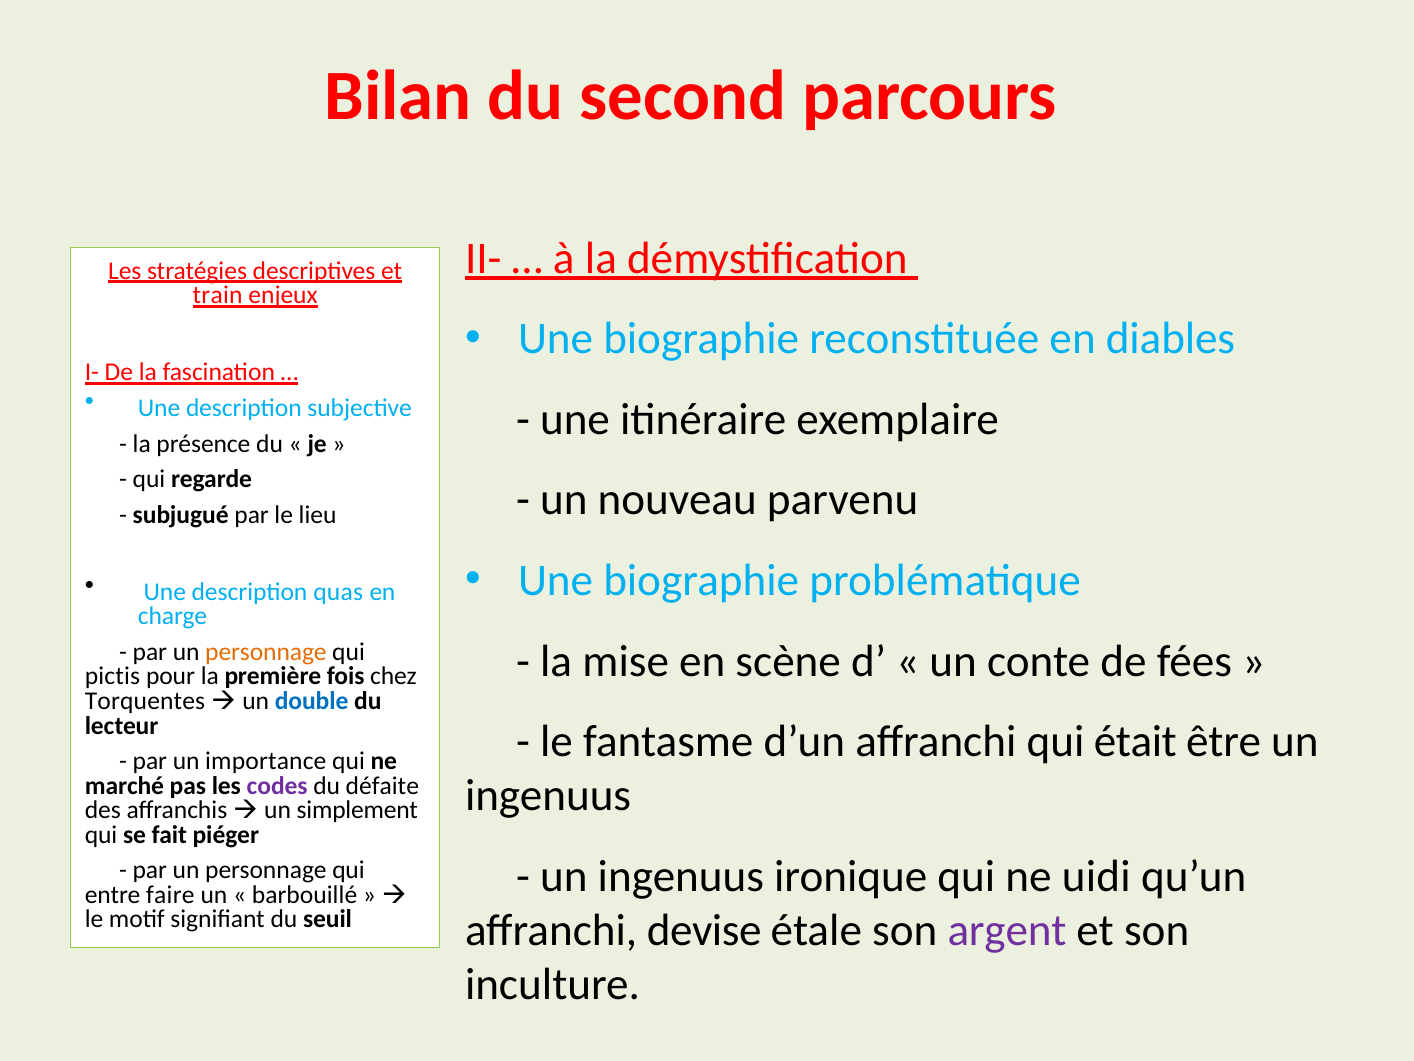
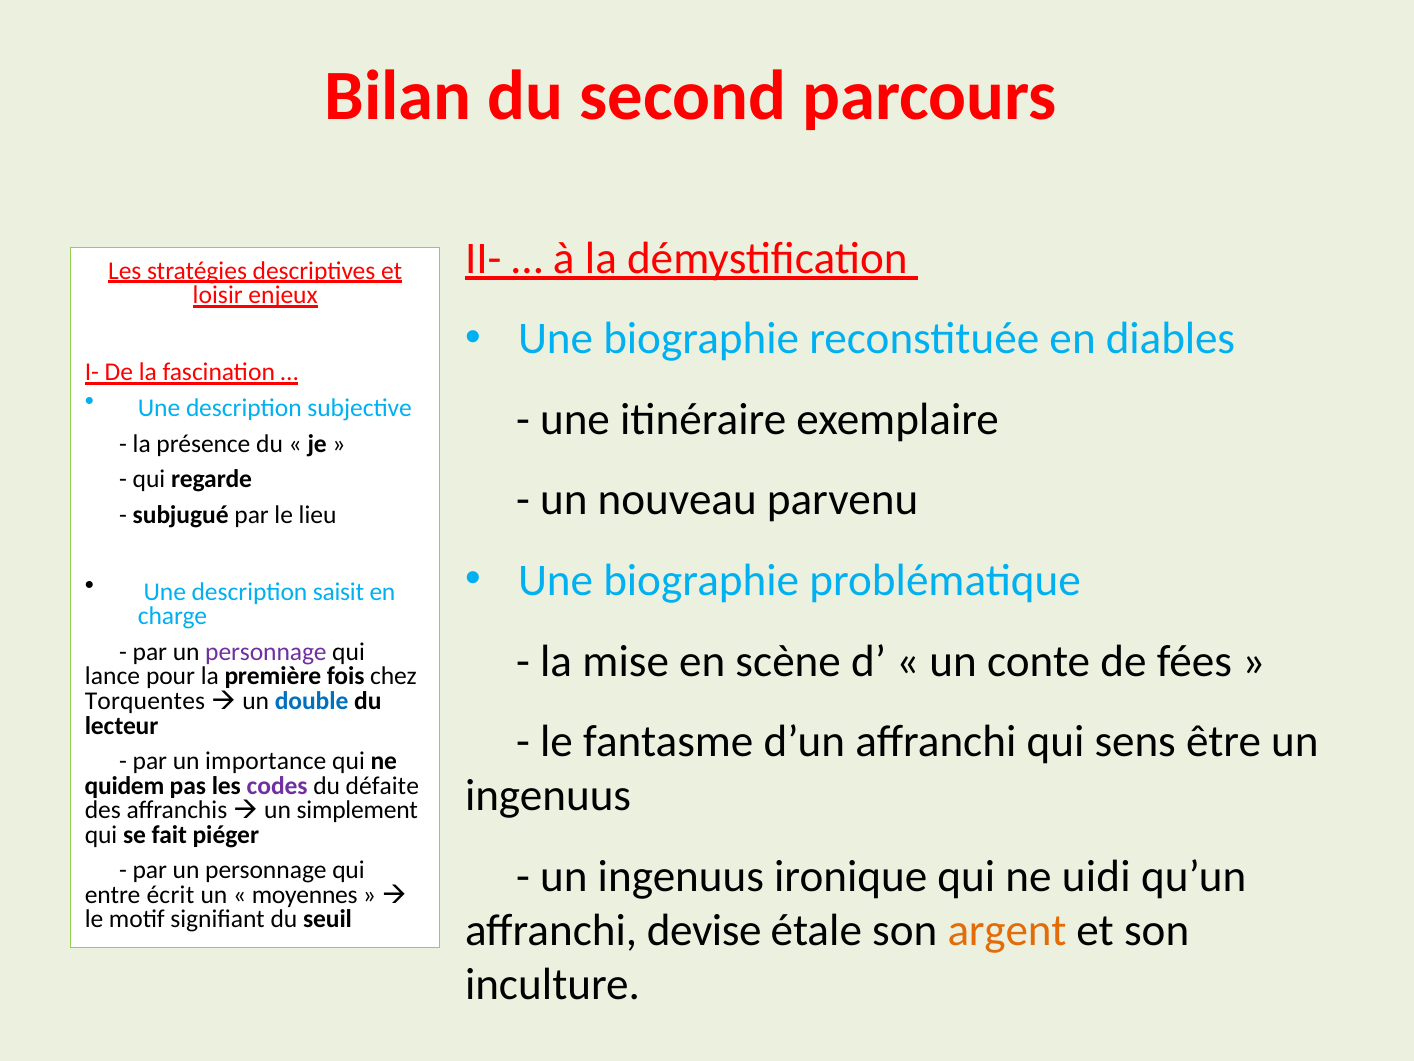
train: train -> loisir (218, 295)
quas: quas -> saisit (338, 592)
personnage colour: orange -> purple (266, 652)
pictis: pictis -> lance (112, 676)
était: était -> sens (1135, 741)
marché: marché -> quidem (125, 785)
faire: faire -> écrit (170, 895)
barbouillé: barbouillé -> moyennes (305, 895)
argent colour: purple -> orange (1007, 930)
